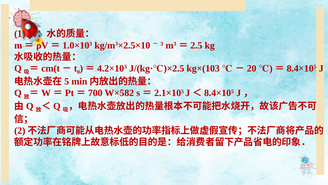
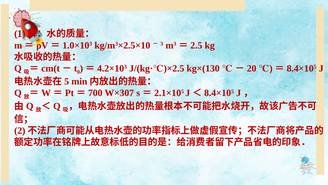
kg×(103: kg×(103 -> kg×(130 (203, 68)
W×582: W×582 -> W×307 (119, 93)
